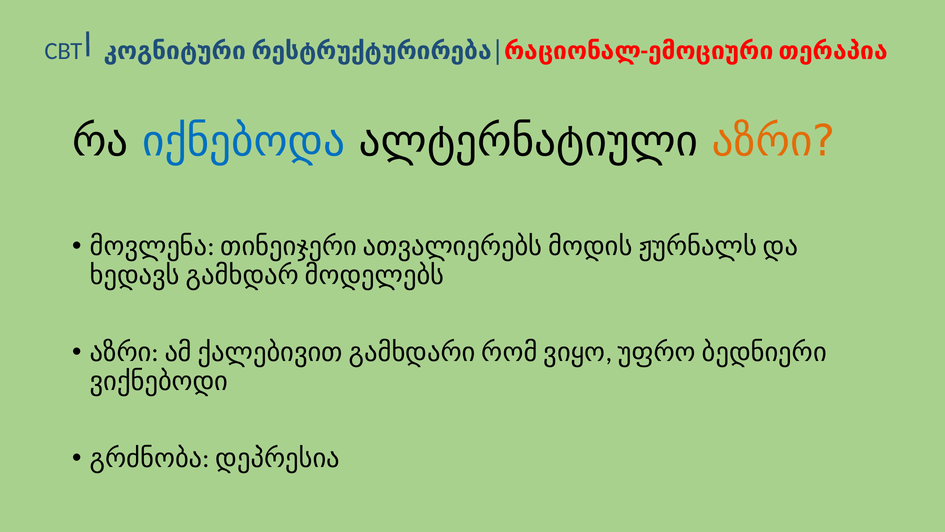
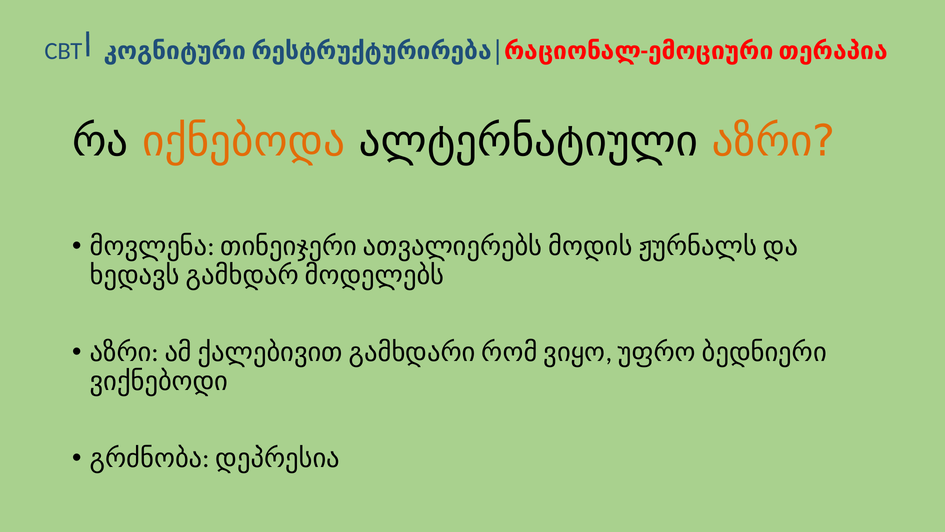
იქნებოდა colour: blue -> orange (244, 141)
